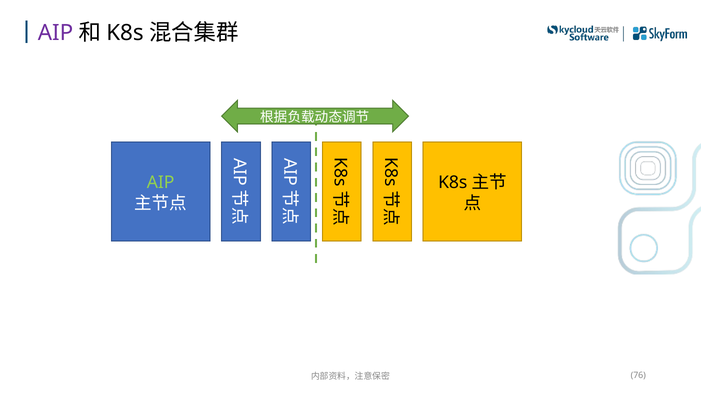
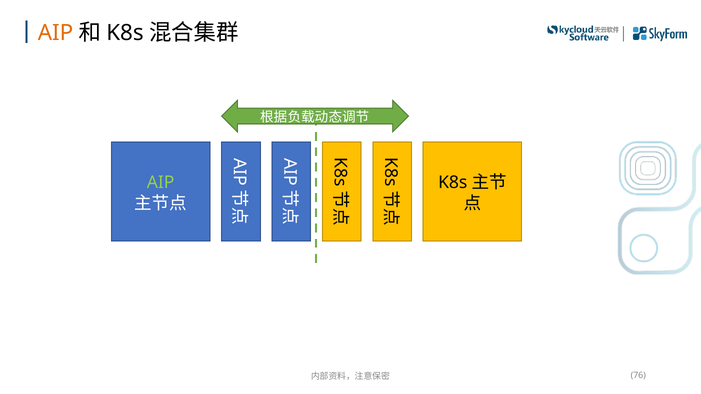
AIP colour: purple -> orange (55, 33)
